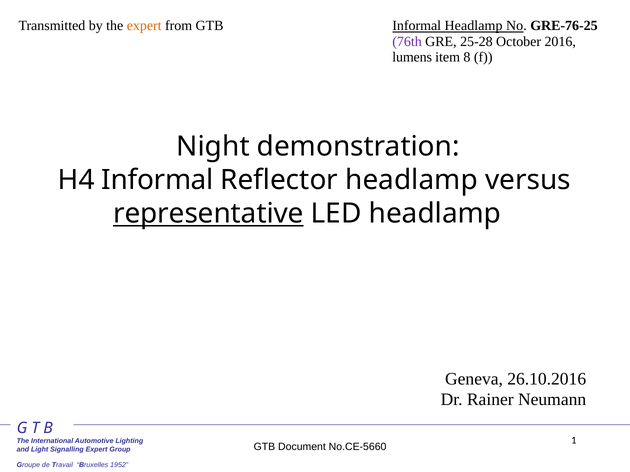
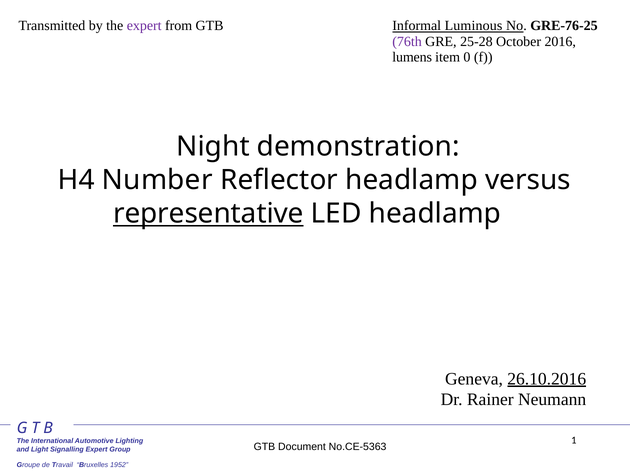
expert colour: orange -> purple (144, 26)
Informal Headlamp: Headlamp -> Luminous (474, 26)
8: 8 -> 0 (467, 57)
H4 Informal: Informal -> Number (157, 180)
26.10.2016 underline: none -> present (547, 379)
No.CE-5660: No.CE-5660 -> No.CE-5363 (358, 447)
